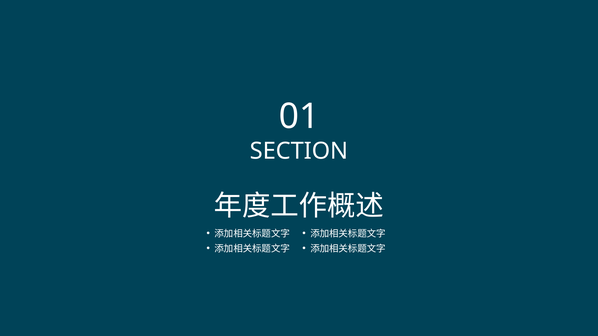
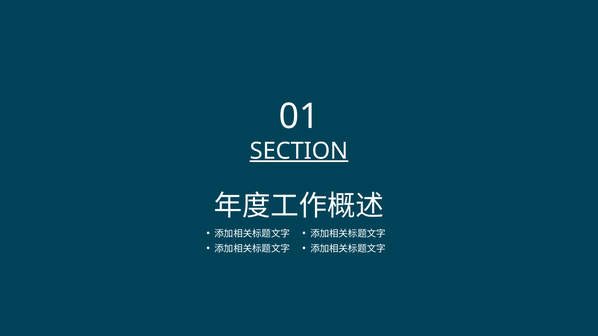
SECTION underline: none -> present (299, 151)
